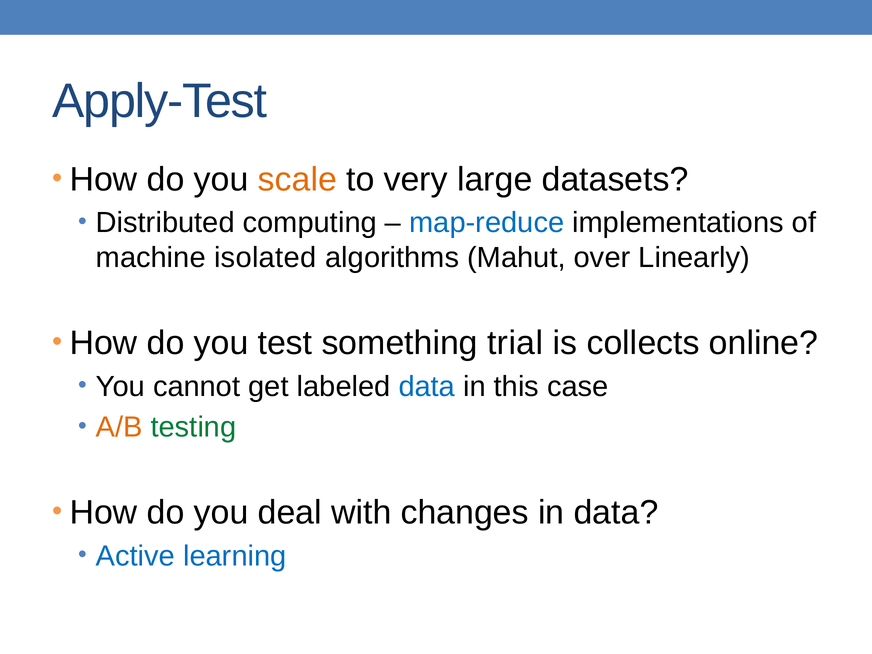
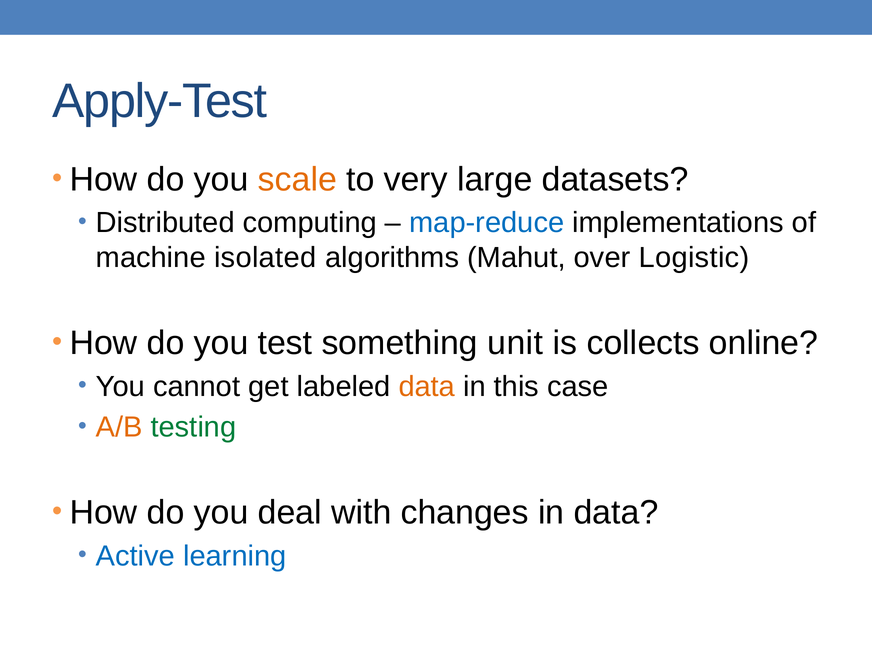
Linearly: Linearly -> Logistic (694, 258)
trial: trial -> unit (515, 343)
data colour: blue -> orange (427, 387)
